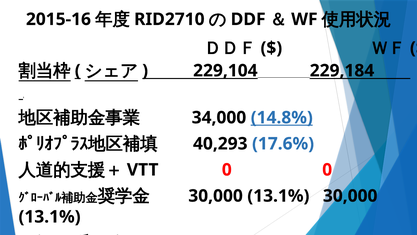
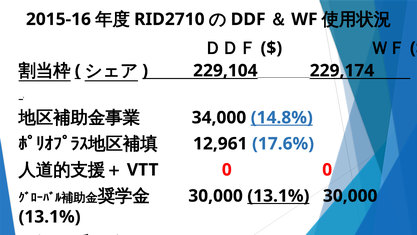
229,184: 229,184 -> 229,174 (342, 71)
40,293: 40,293 -> 12,961 (220, 143)
13.1% underline: none -> present (278, 196)
